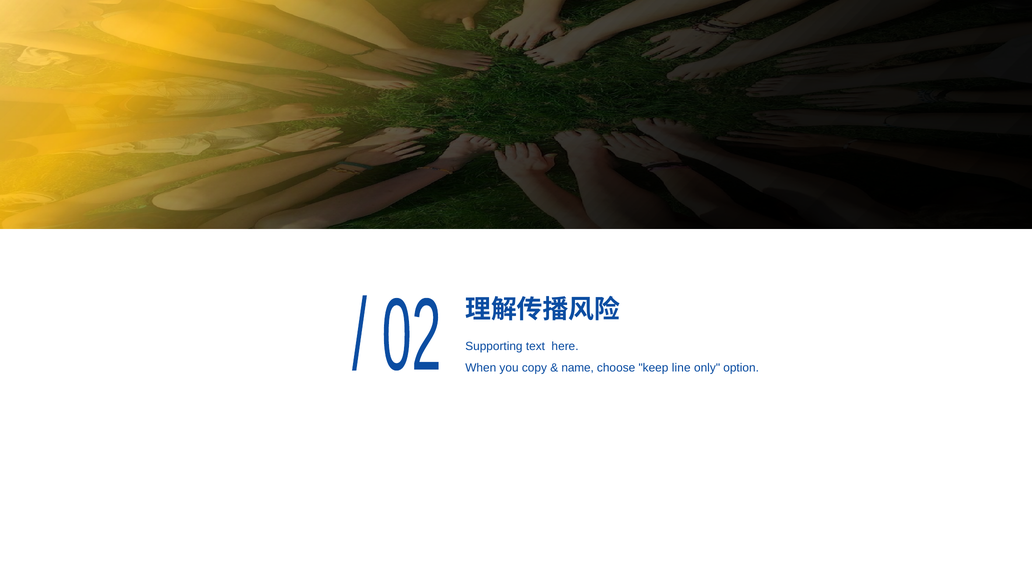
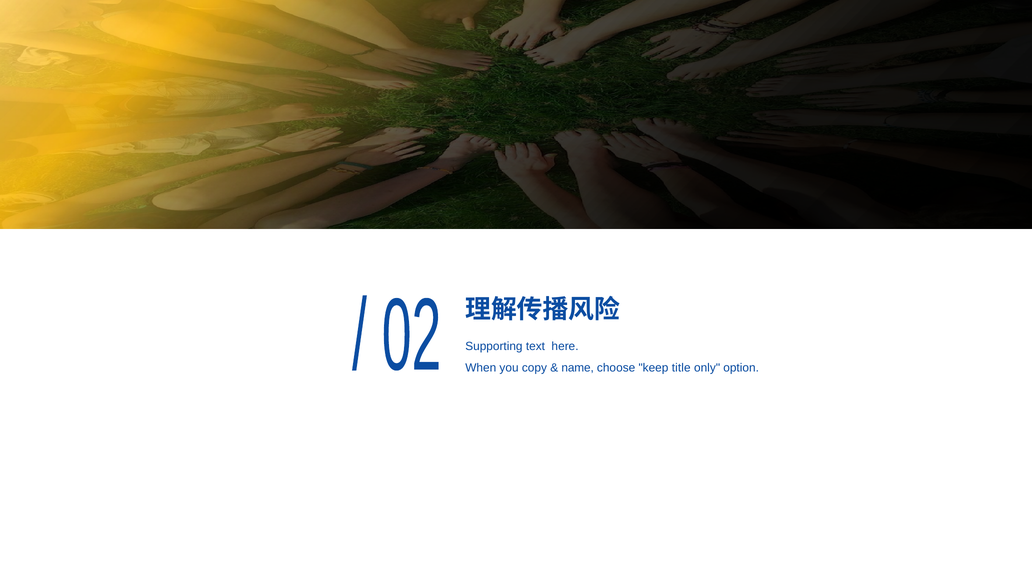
line: line -> title (681, 368)
